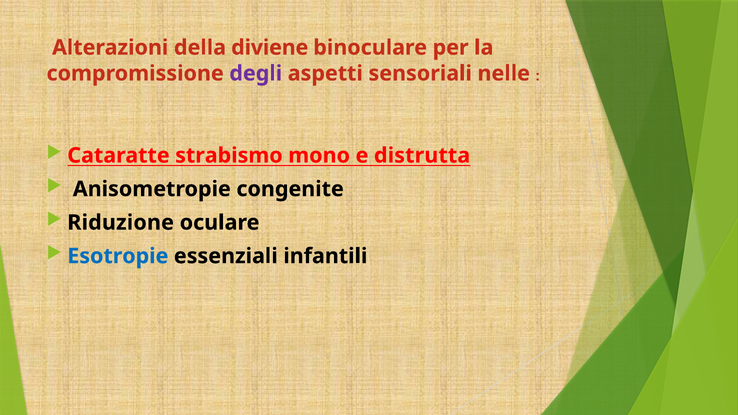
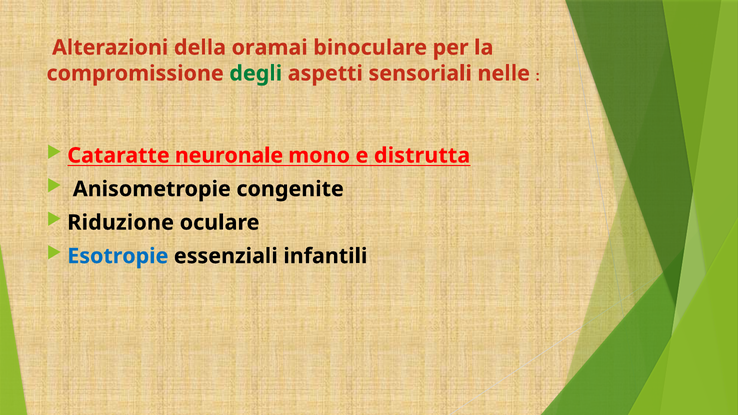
diviene: diviene -> oramai (270, 48)
degli colour: purple -> green (256, 73)
strabismo: strabismo -> neuronale (229, 156)
